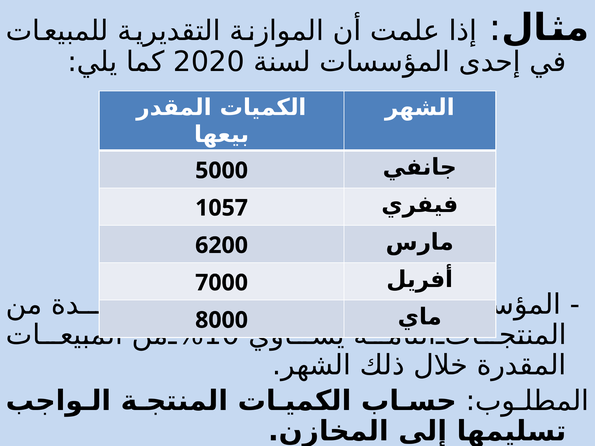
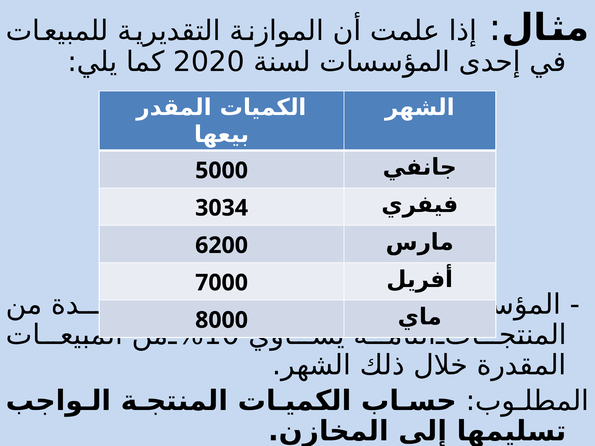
1057: 1057 -> 3034 (222, 208)
